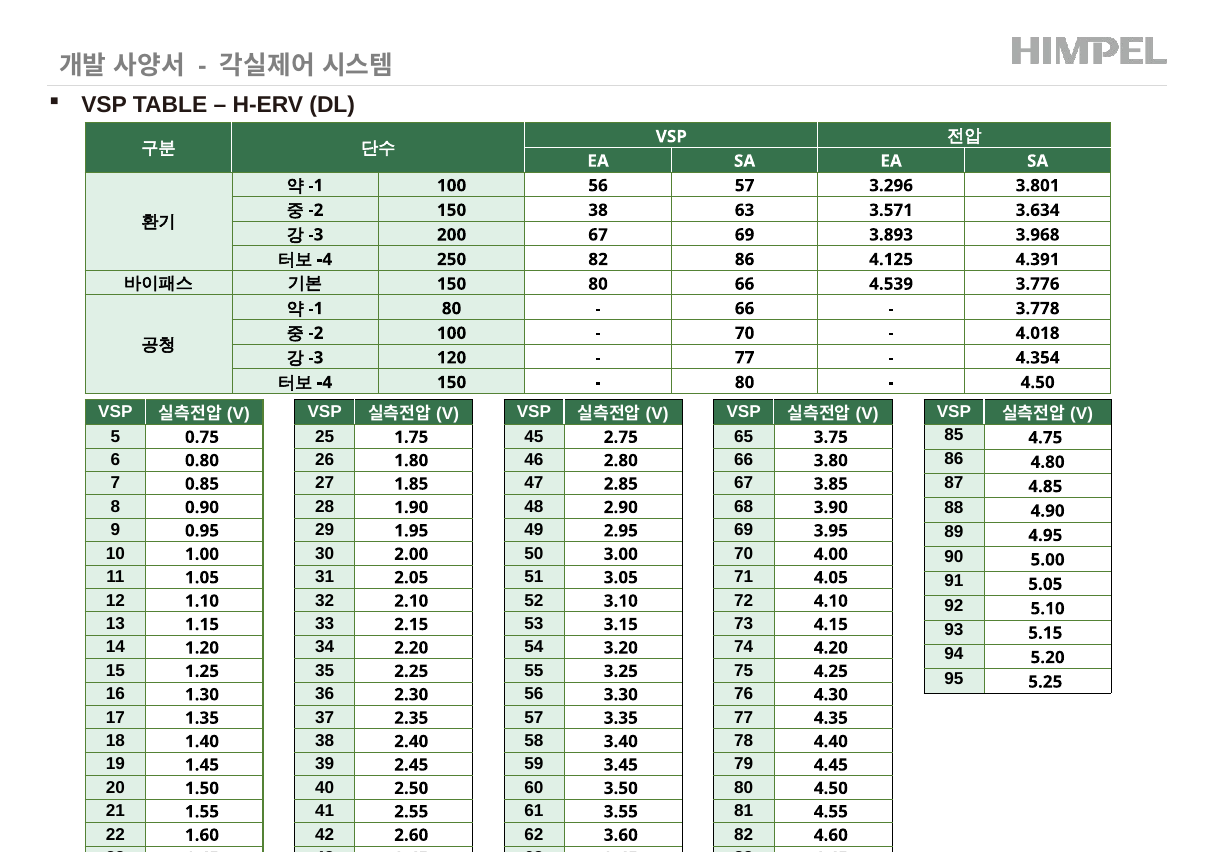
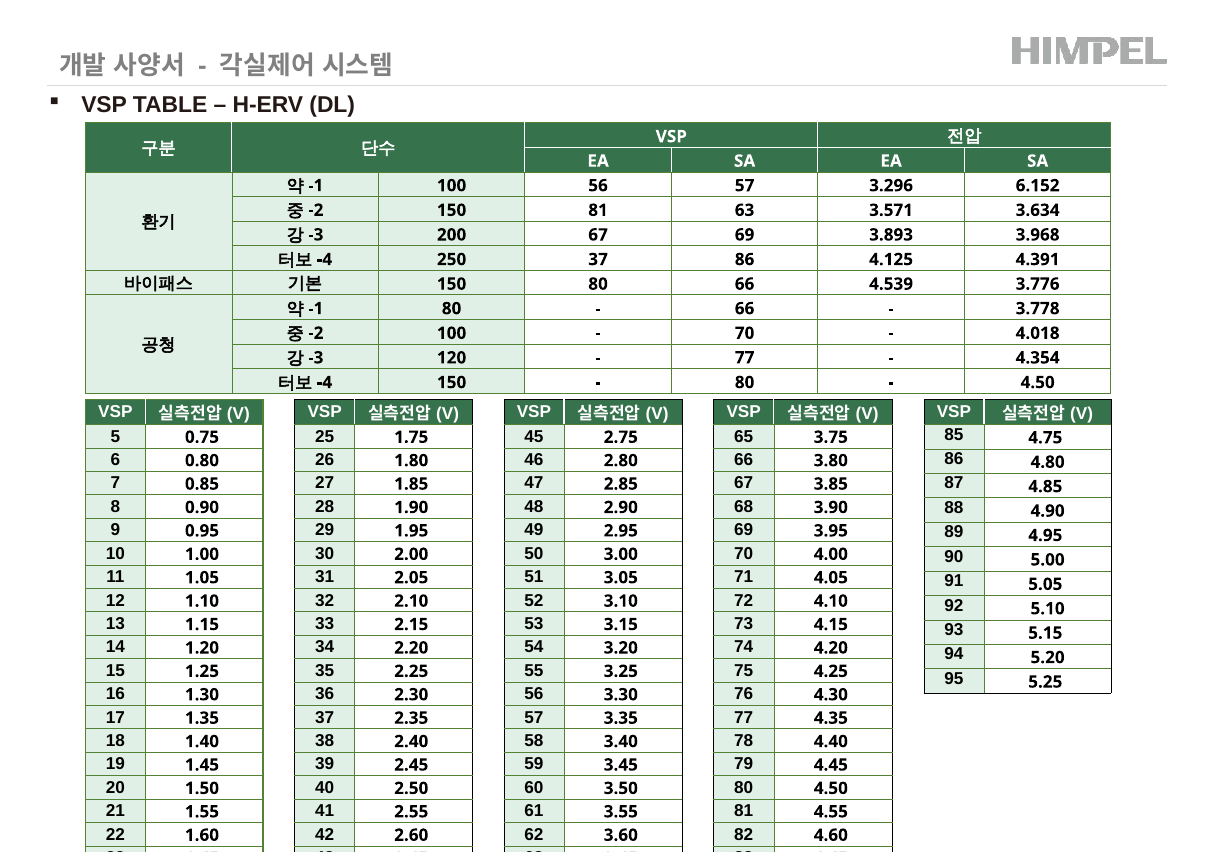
3.801: 3.801 -> 6.152 (1038, 186)
38: 38 -> 81 (598, 210)
82: 82 -> 37 (598, 259)
